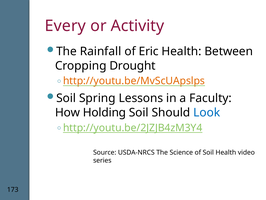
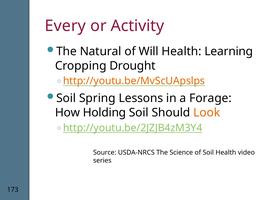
Rainfall: Rainfall -> Natural (101, 51)
Eric: Eric -> Will (149, 51)
Between: Between -> Learning (229, 51)
Faculty: Faculty -> Forage (210, 98)
Look colour: blue -> orange (207, 112)
